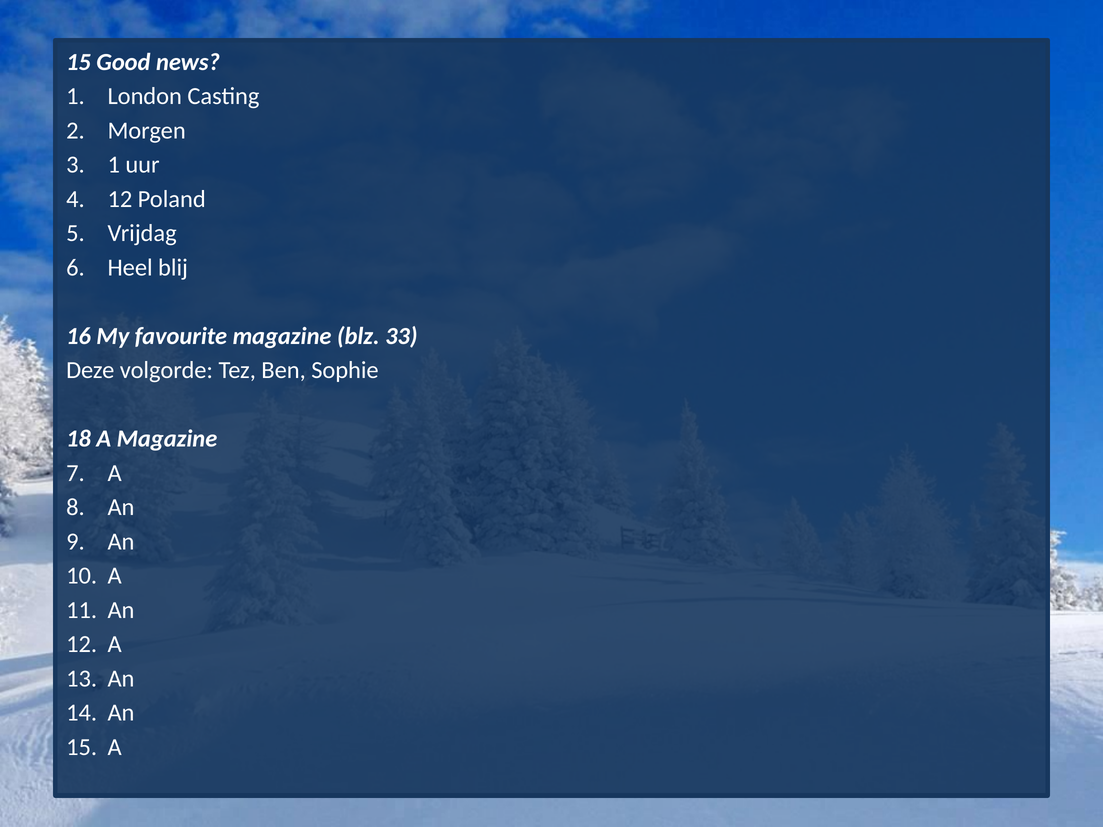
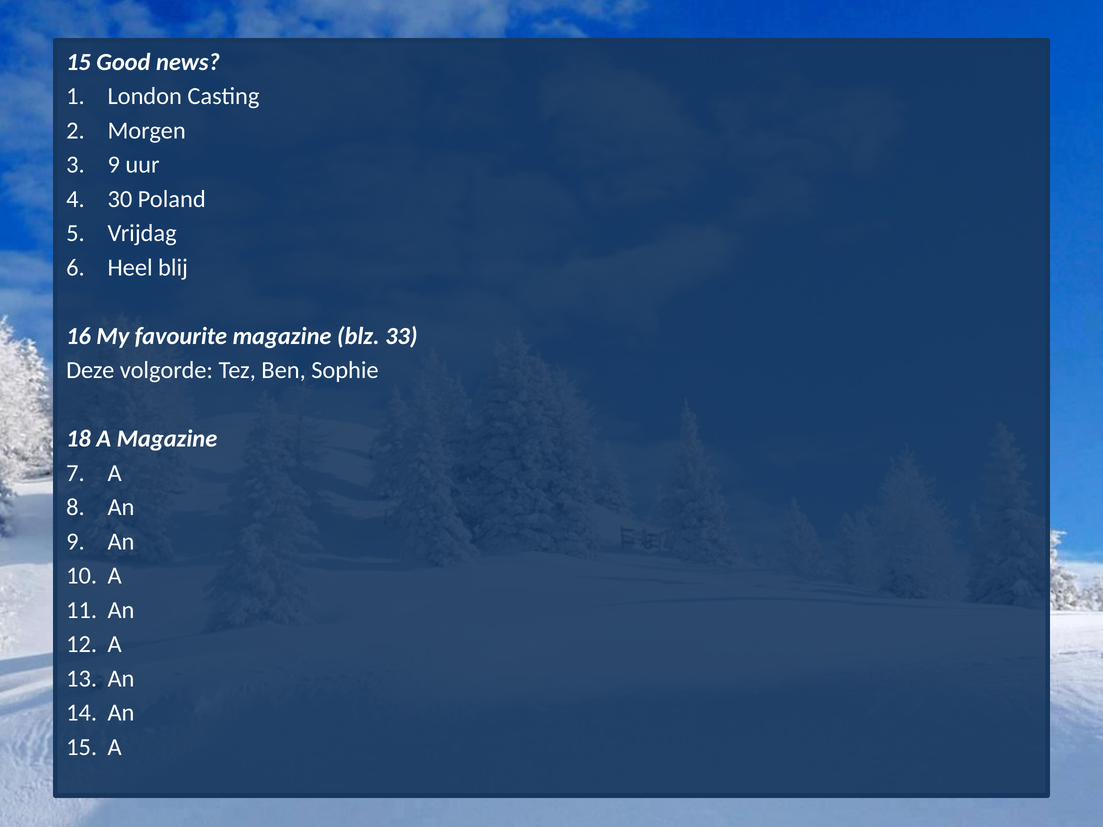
1: 1 -> 9 (114, 165)
12: 12 -> 30 (120, 199)
